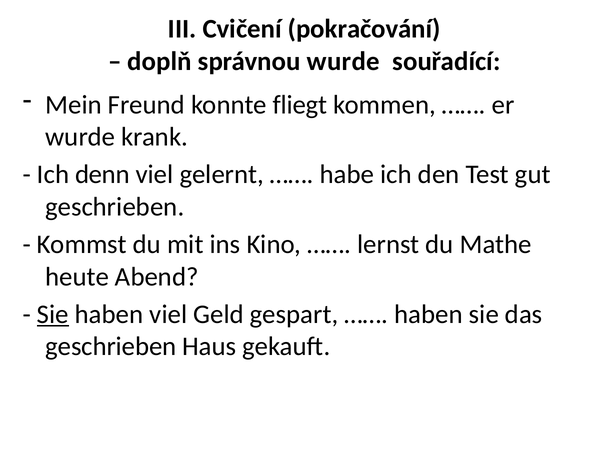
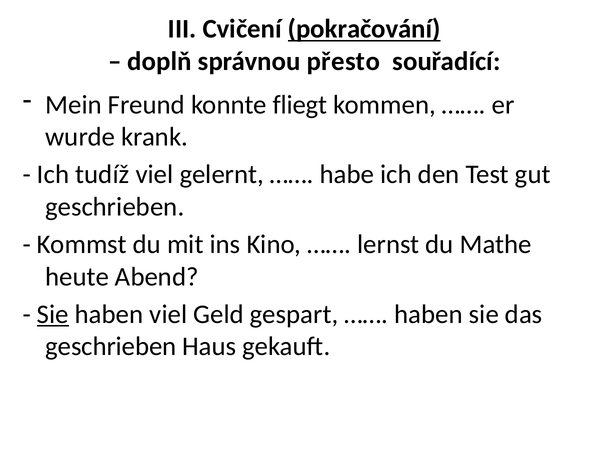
pokračování underline: none -> present (364, 29)
správnou wurde: wurde -> přesto (343, 61)
denn: denn -> tudíž (102, 175)
